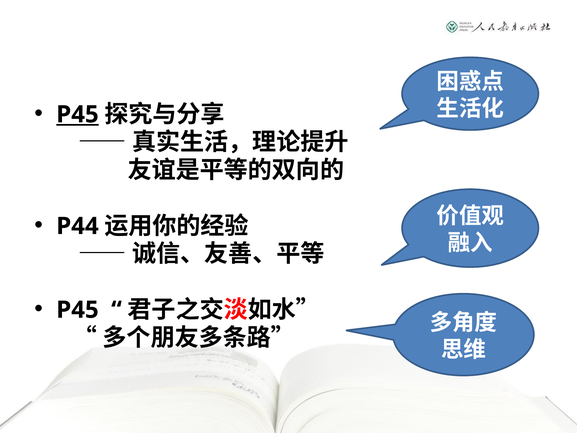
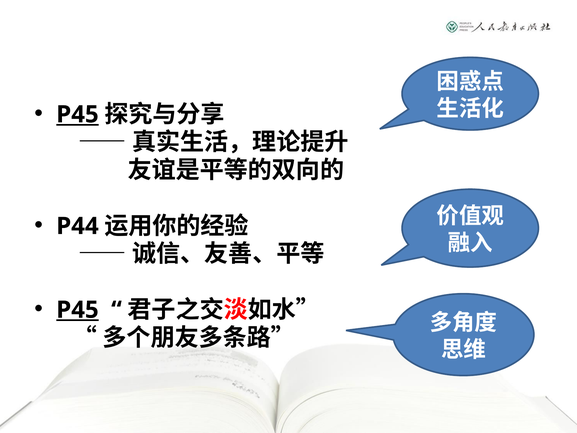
P45 underline: none -> present (77, 310)
